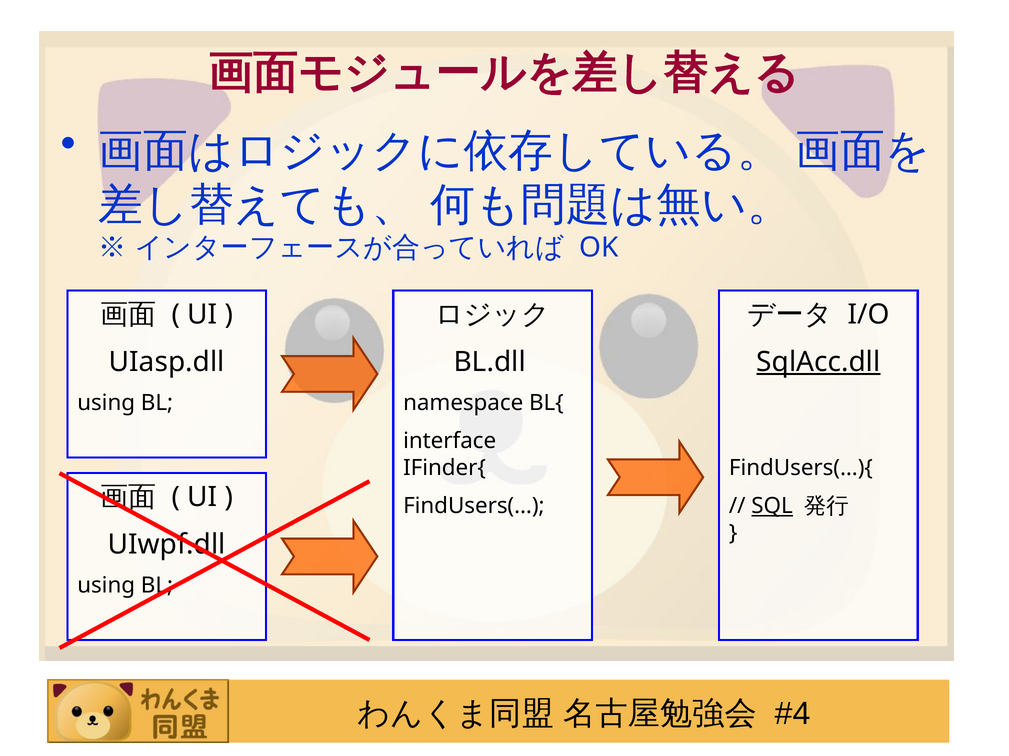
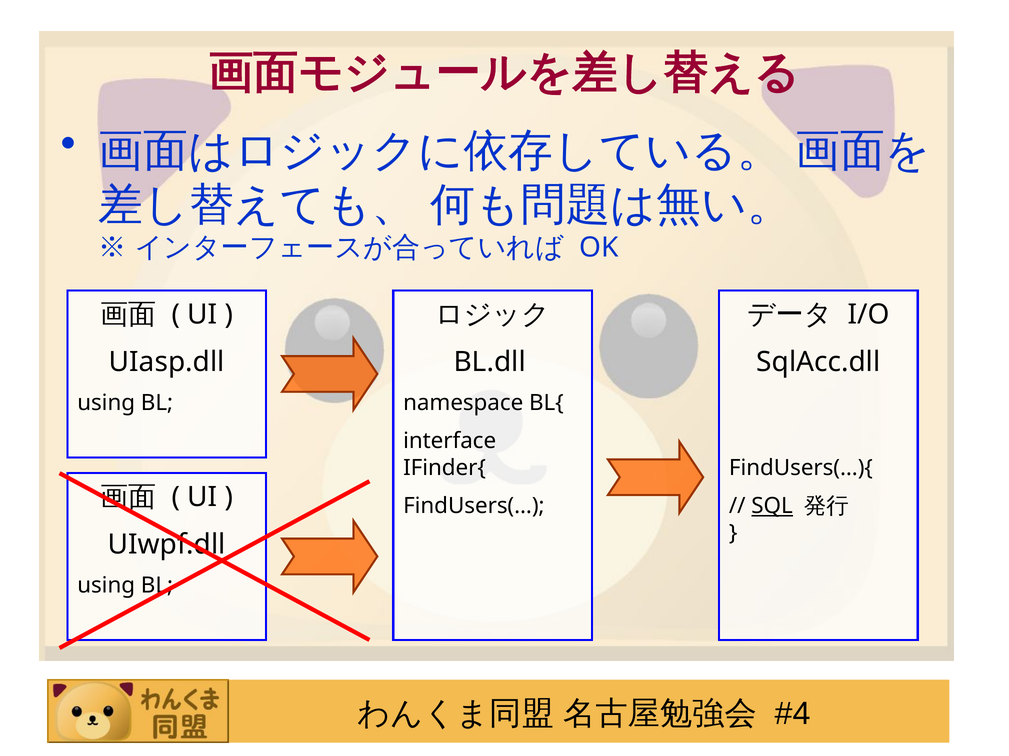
SqlAcc.dll underline: present -> none (818, 362)
